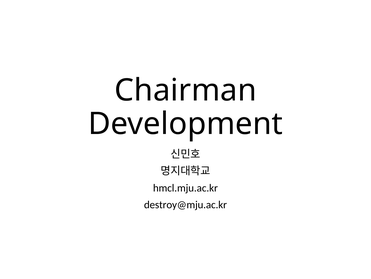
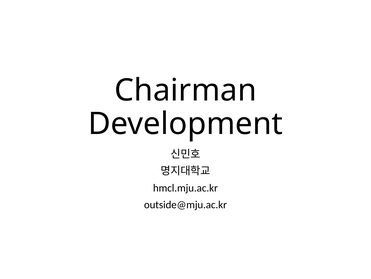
destroy@mju.ac.kr: destroy@mju.ac.kr -> outside@mju.ac.kr (185, 204)
